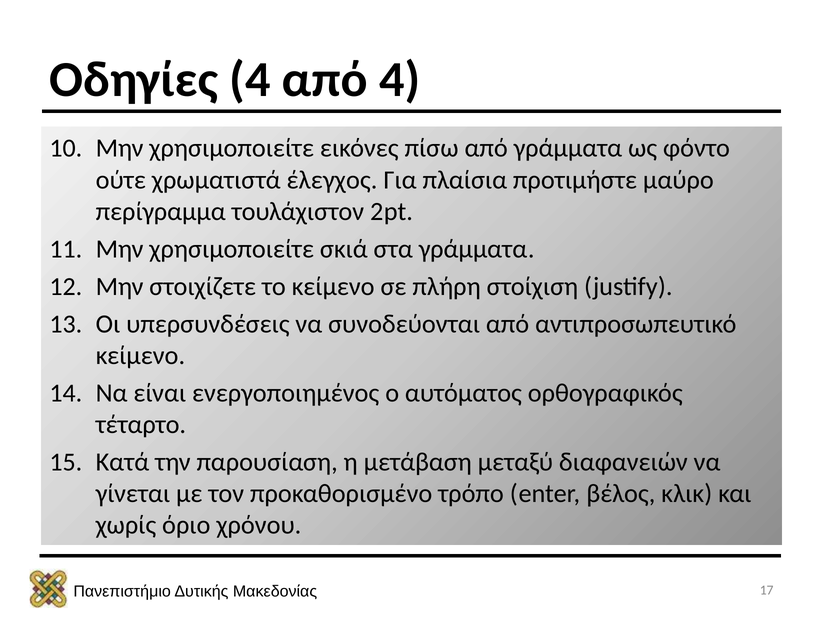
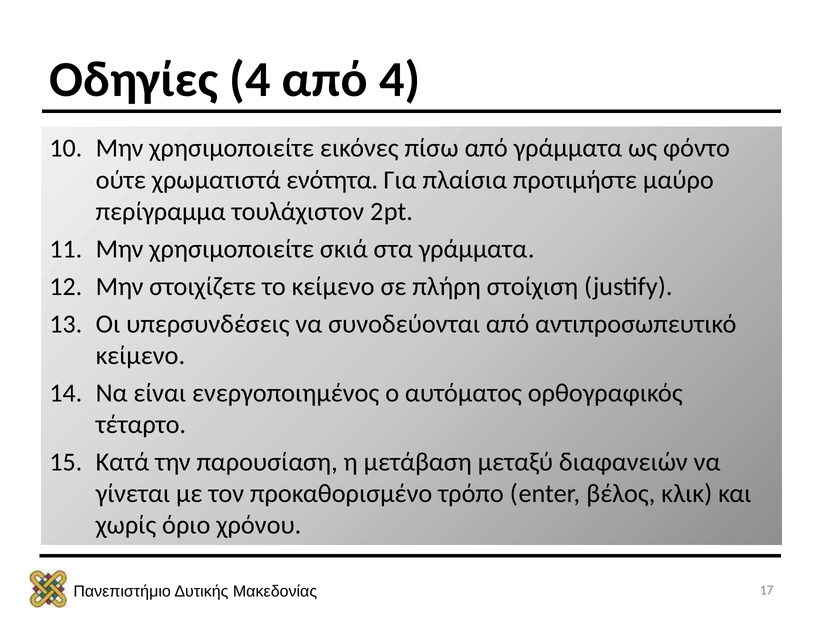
έλεγχος: έλεγχος -> ενότητα (332, 180)
